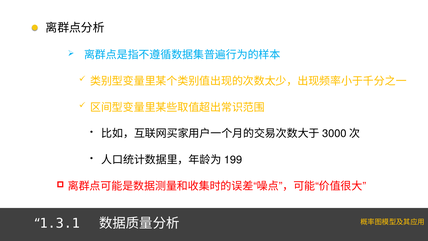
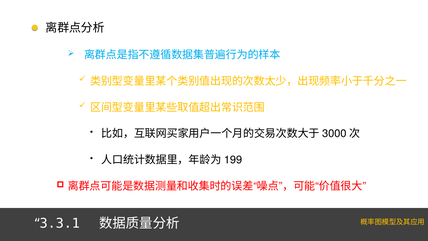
1.3.1: 1.3.1 -> 3.3.1 (60, 223)
